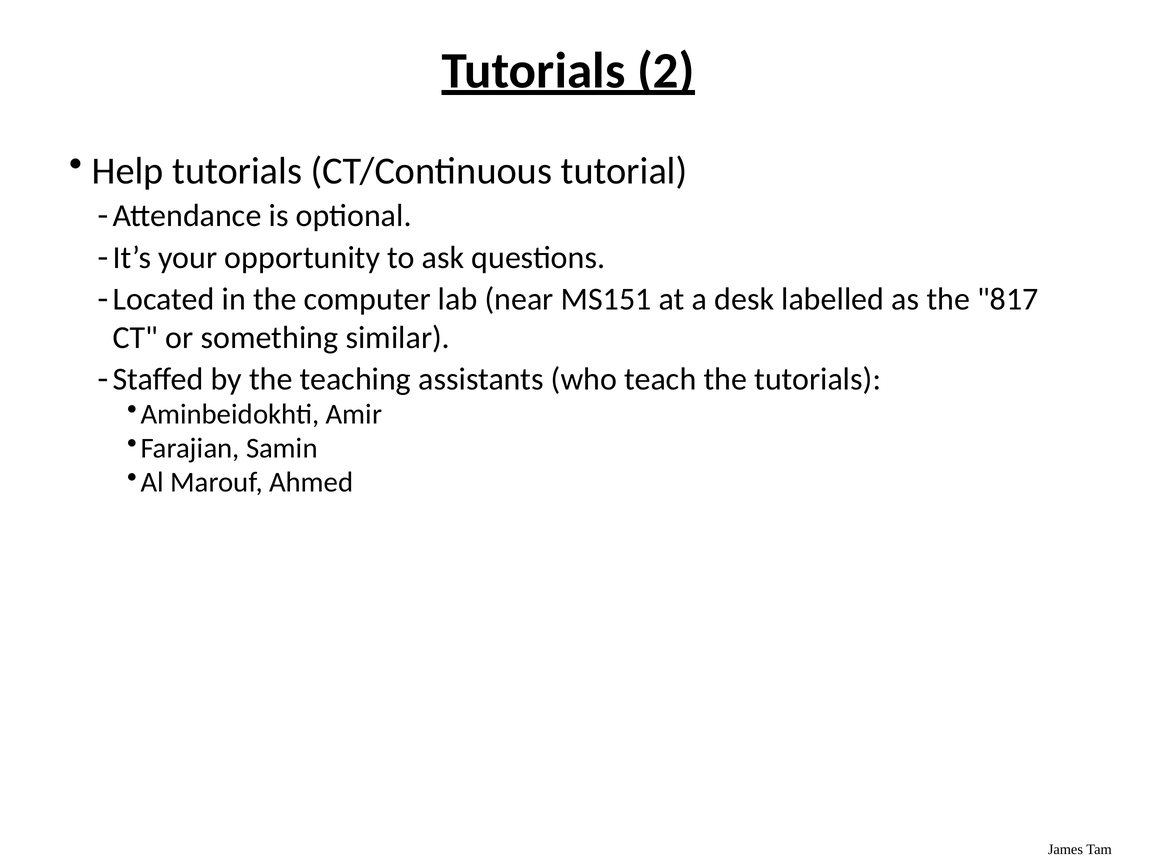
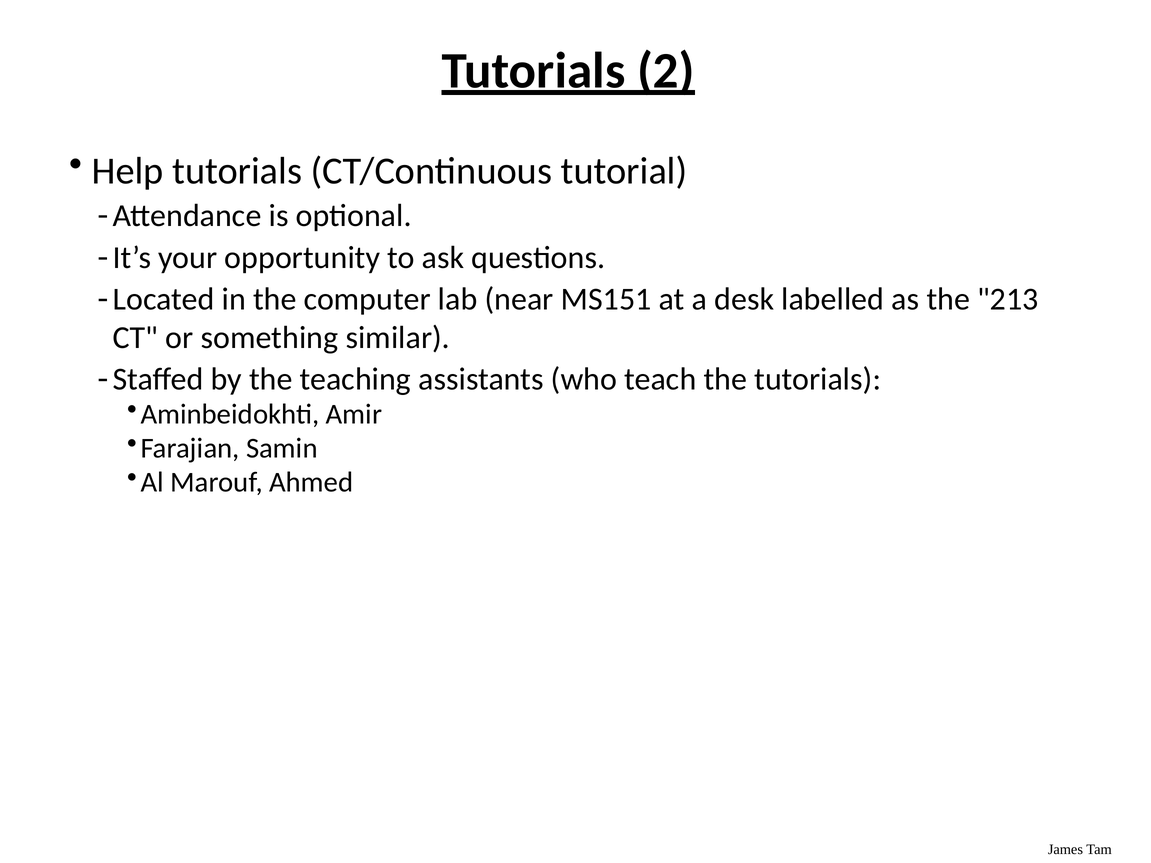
817: 817 -> 213 (1008, 299)
